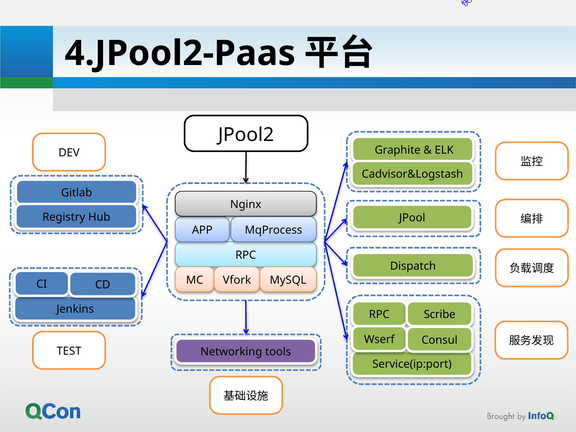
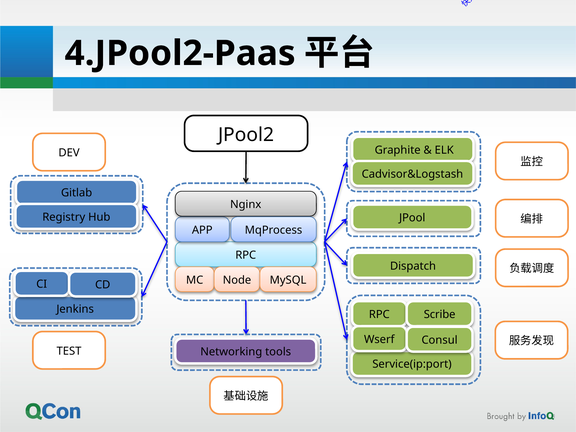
Vfork: Vfork -> Node (237, 280)
